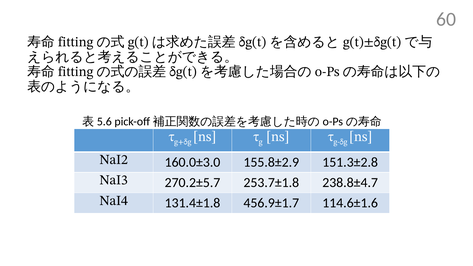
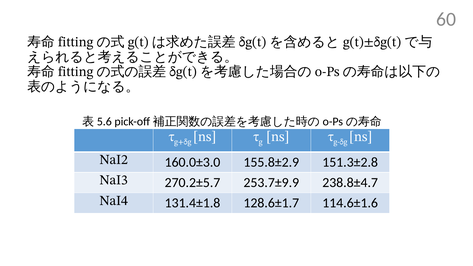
253.7±1.8: 253.7±1.8 -> 253.7±9.9 (271, 183)
456.9±1.7: 456.9±1.7 -> 128.6±1.7 (271, 203)
